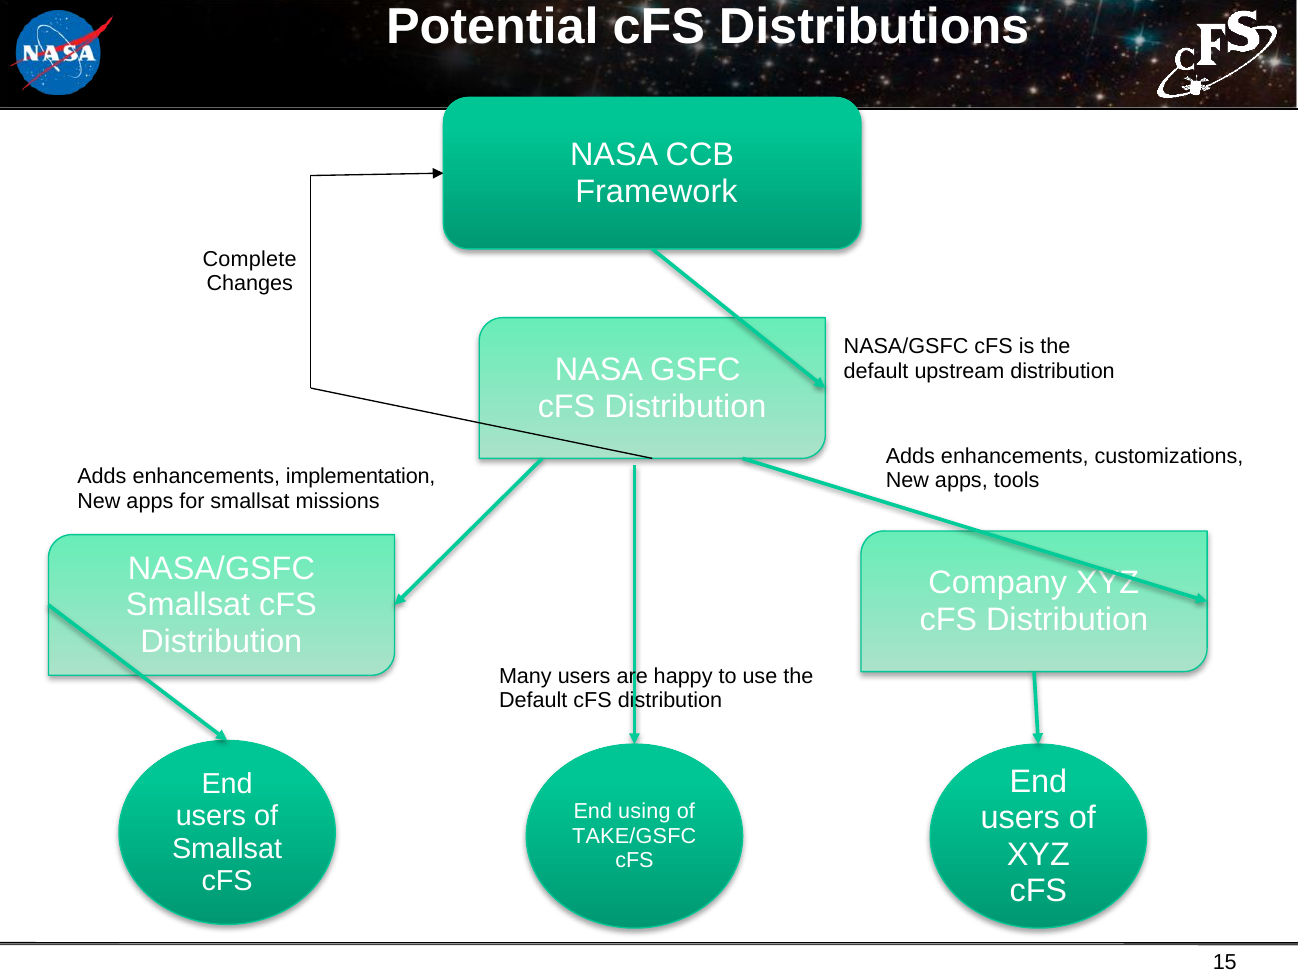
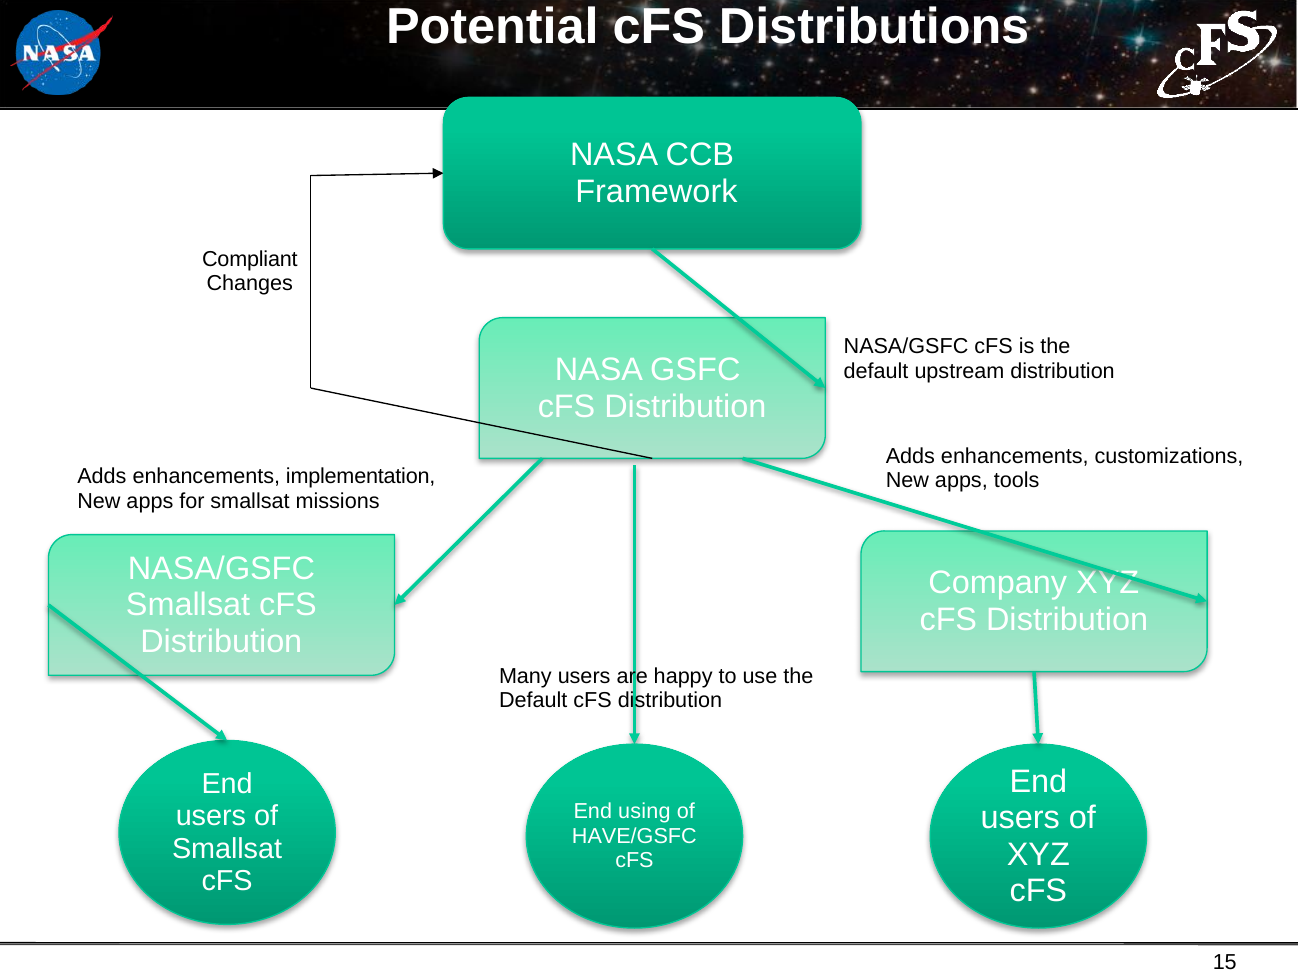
Complete: Complete -> Compliant (250, 259)
TAKE/GSFC: TAKE/GSFC -> HAVE/GSFC (634, 836)
